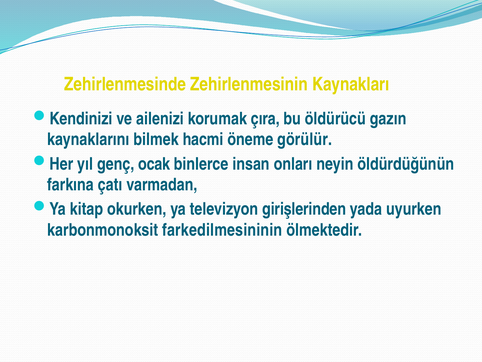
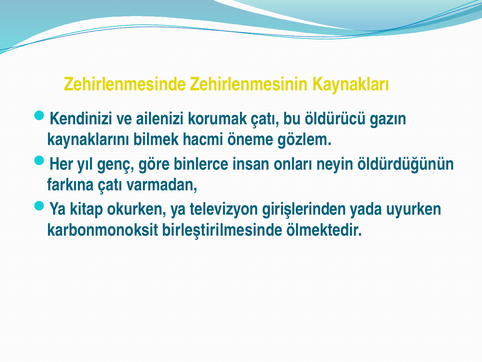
korumak çıra: çıra -> çatı (265, 118)
görülür: görülür -> gözlem (305, 139)
ocak: ocak -> göre (154, 164)
farkedilmesininin: farkedilmesininin -> birleştirilmesinde (222, 230)
